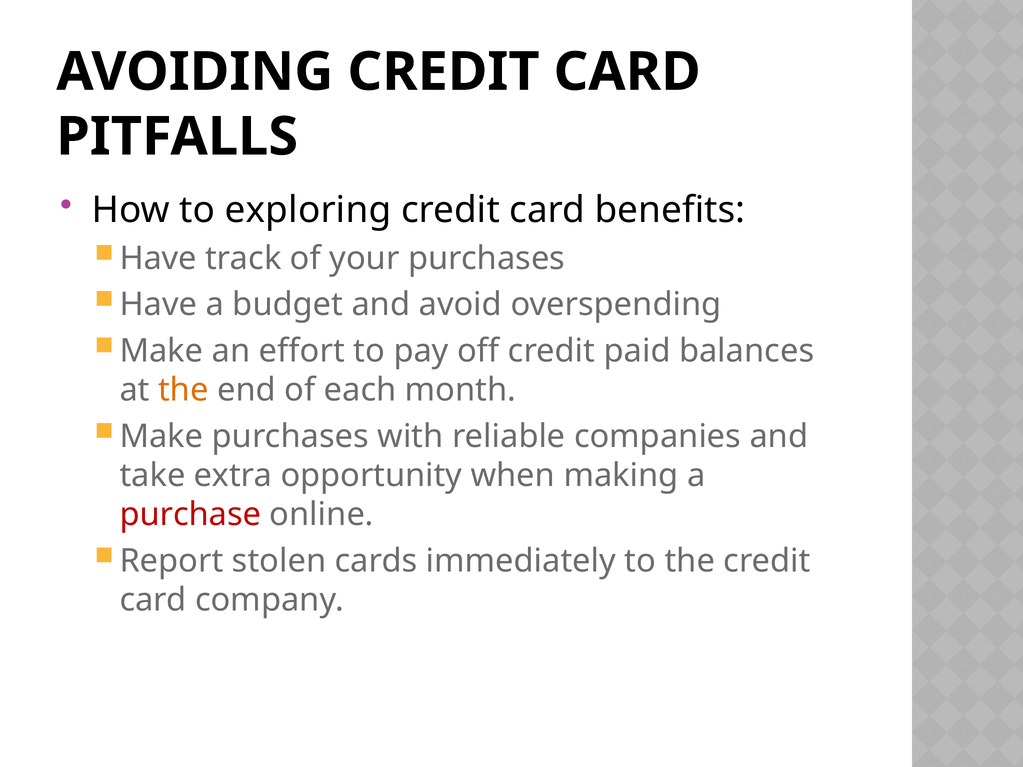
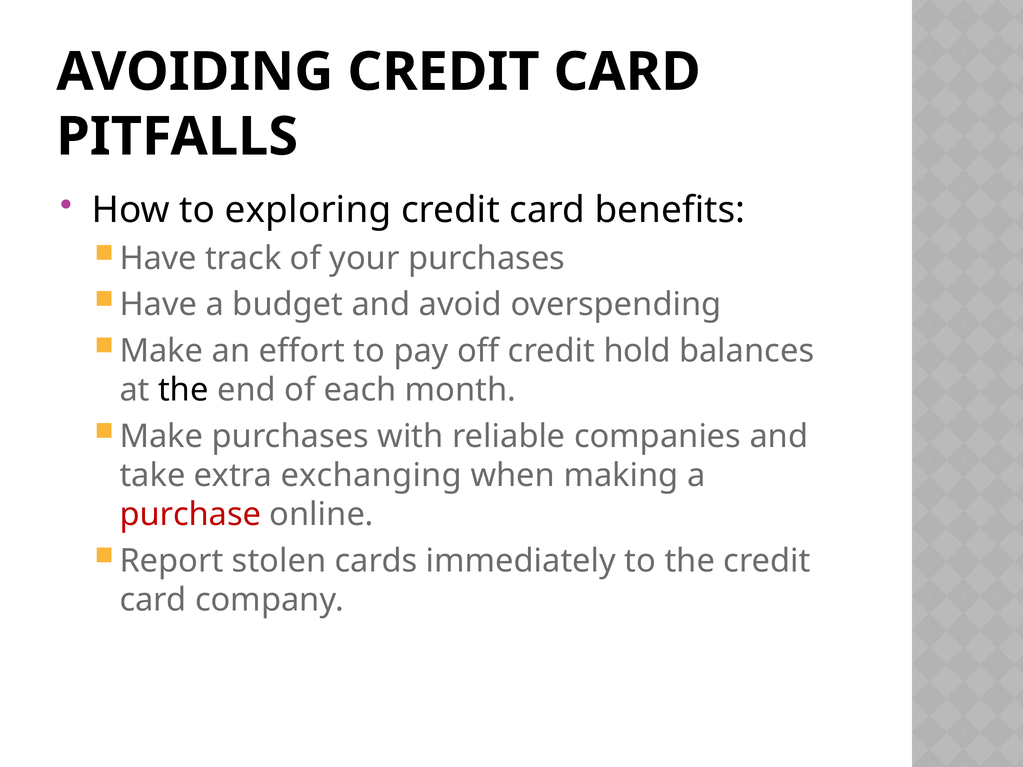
paid: paid -> hold (637, 351)
the colour: orange -> black (183, 390)
opportunity: opportunity -> exchanging (371, 476)
